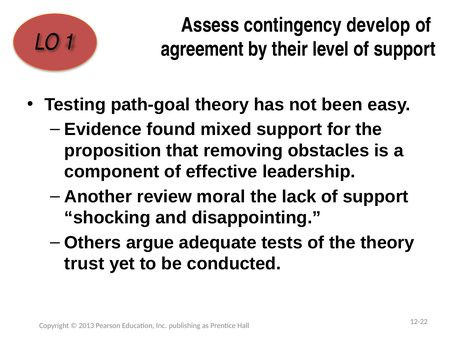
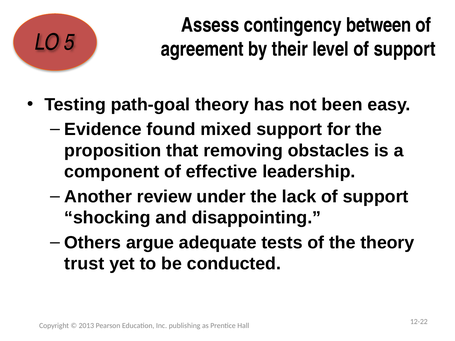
develop: develop -> between (379, 25)
1: 1 -> 5 (69, 42)
moral: moral -> under (221, 197)
